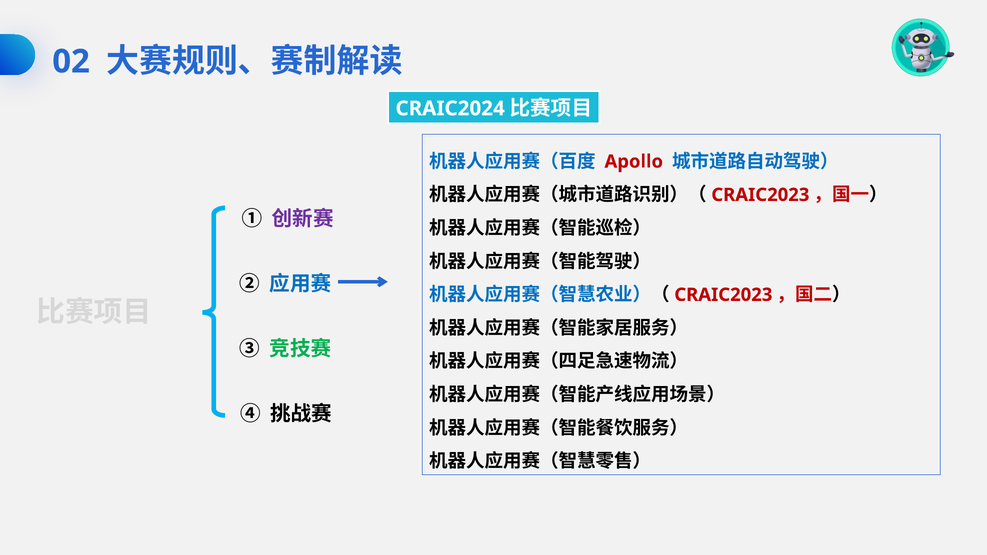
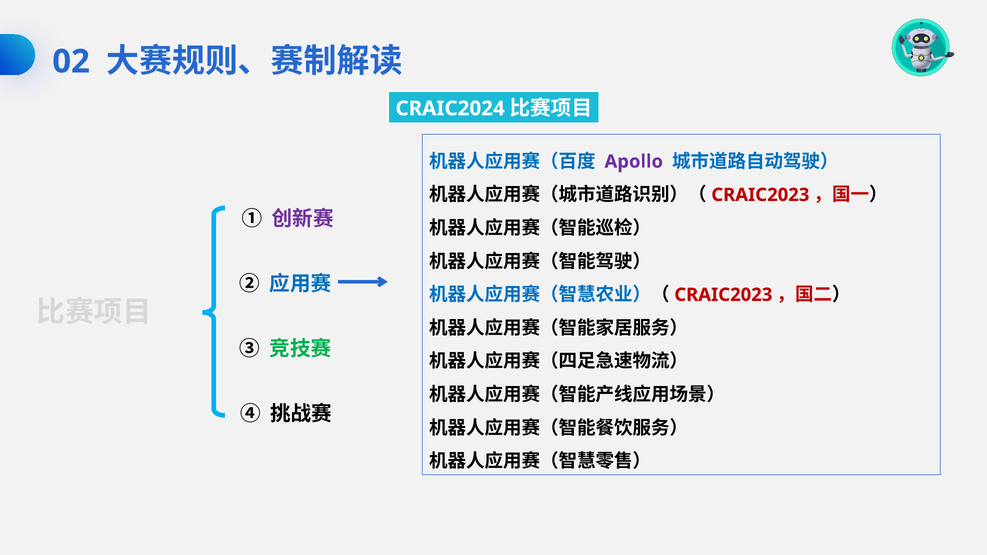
Apollo colour: red -> purple (634, 162)
